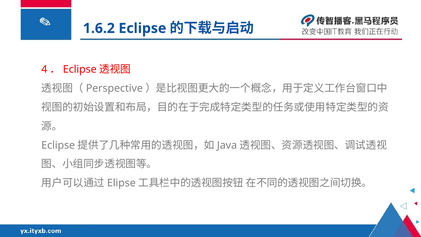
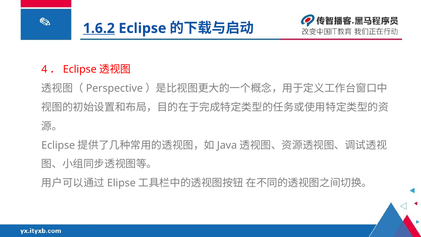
1.6.2 underline: none -> present (99, 28)
